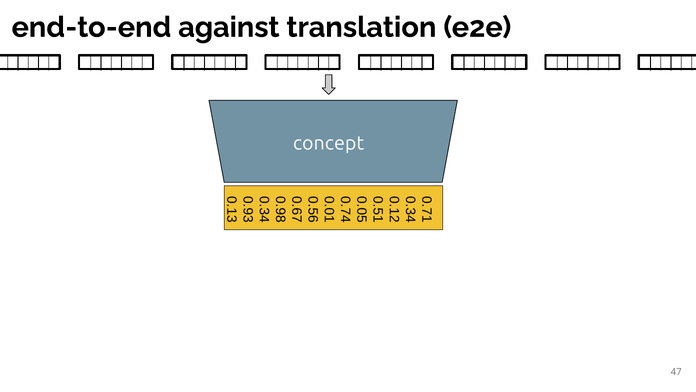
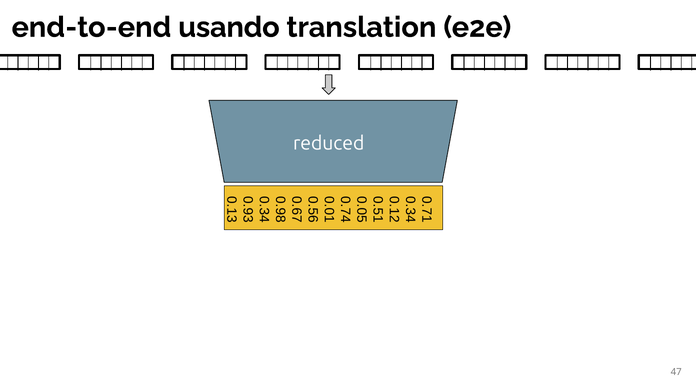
against: against -> usando (229, 27)
concept: concept -> reduced (329, 143)
